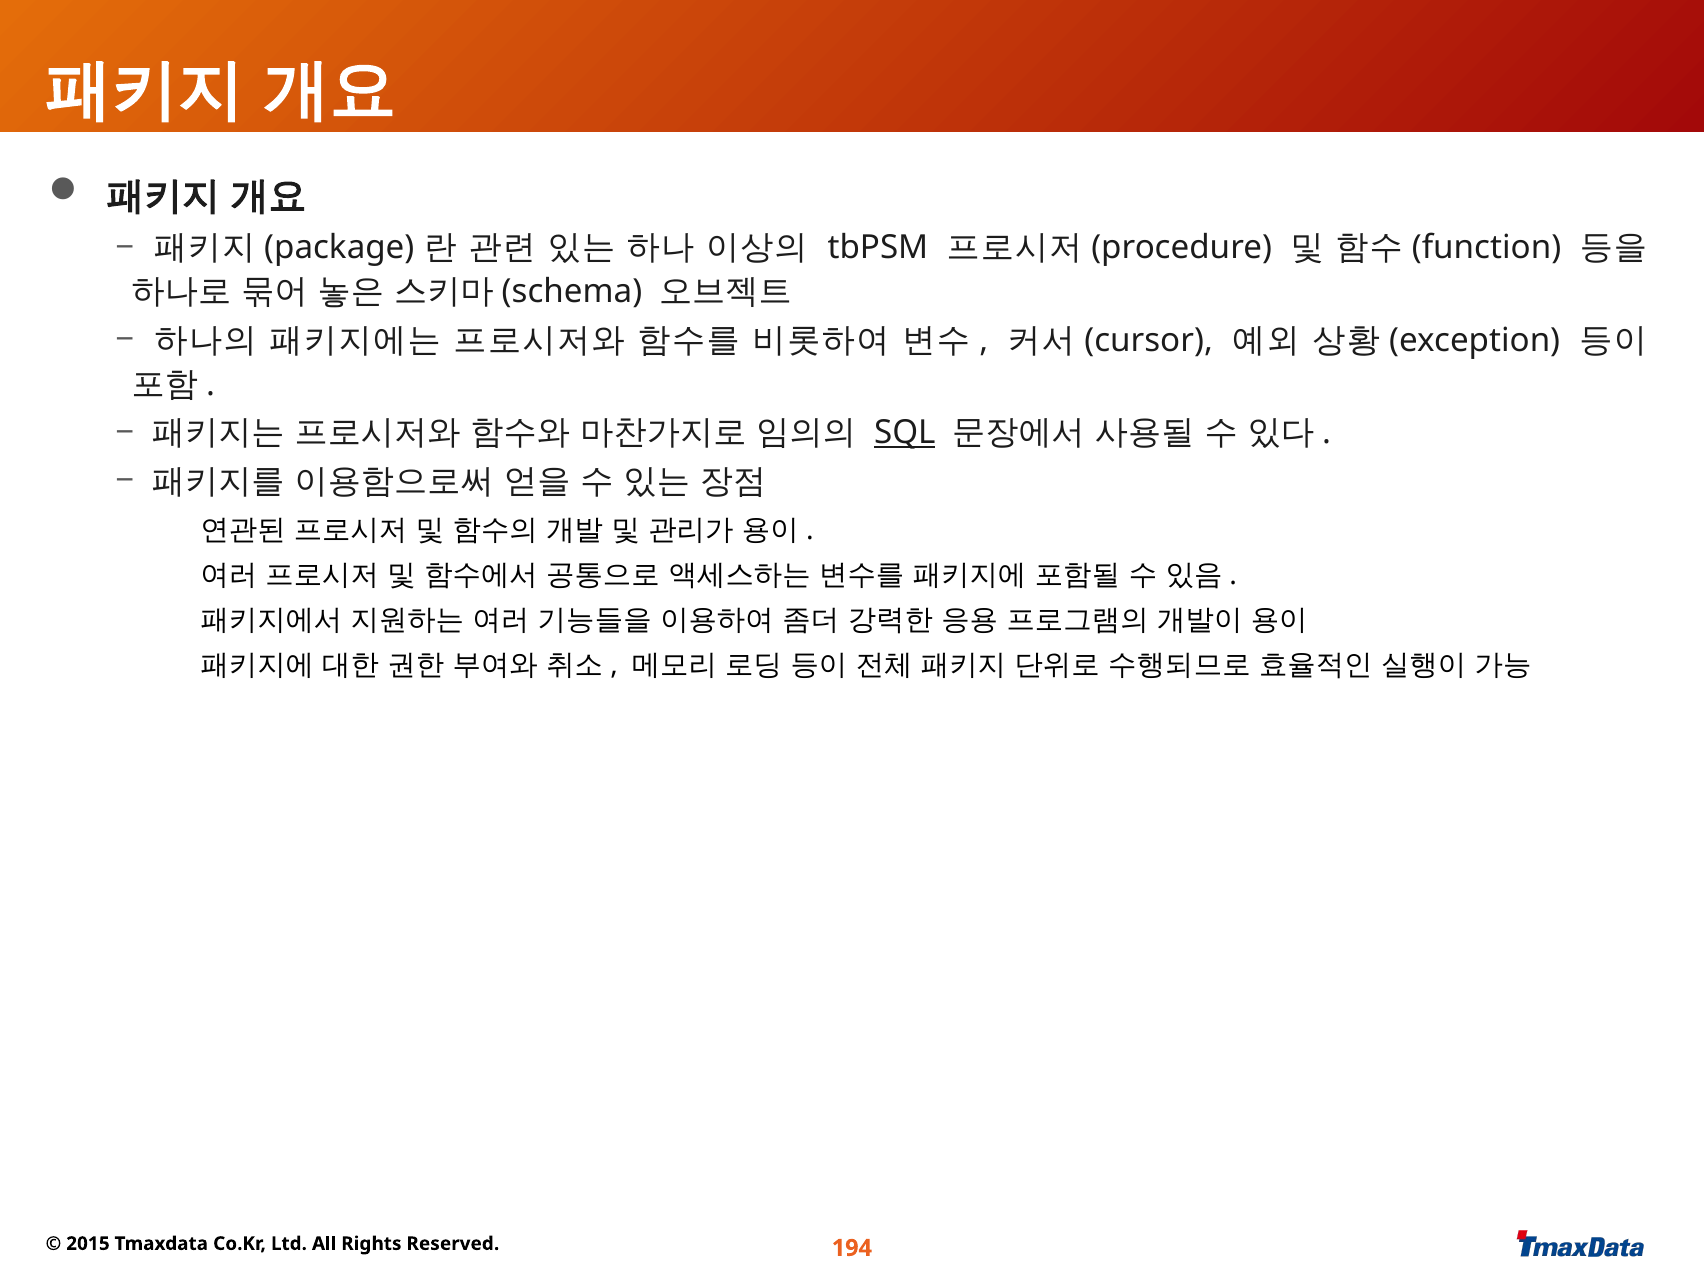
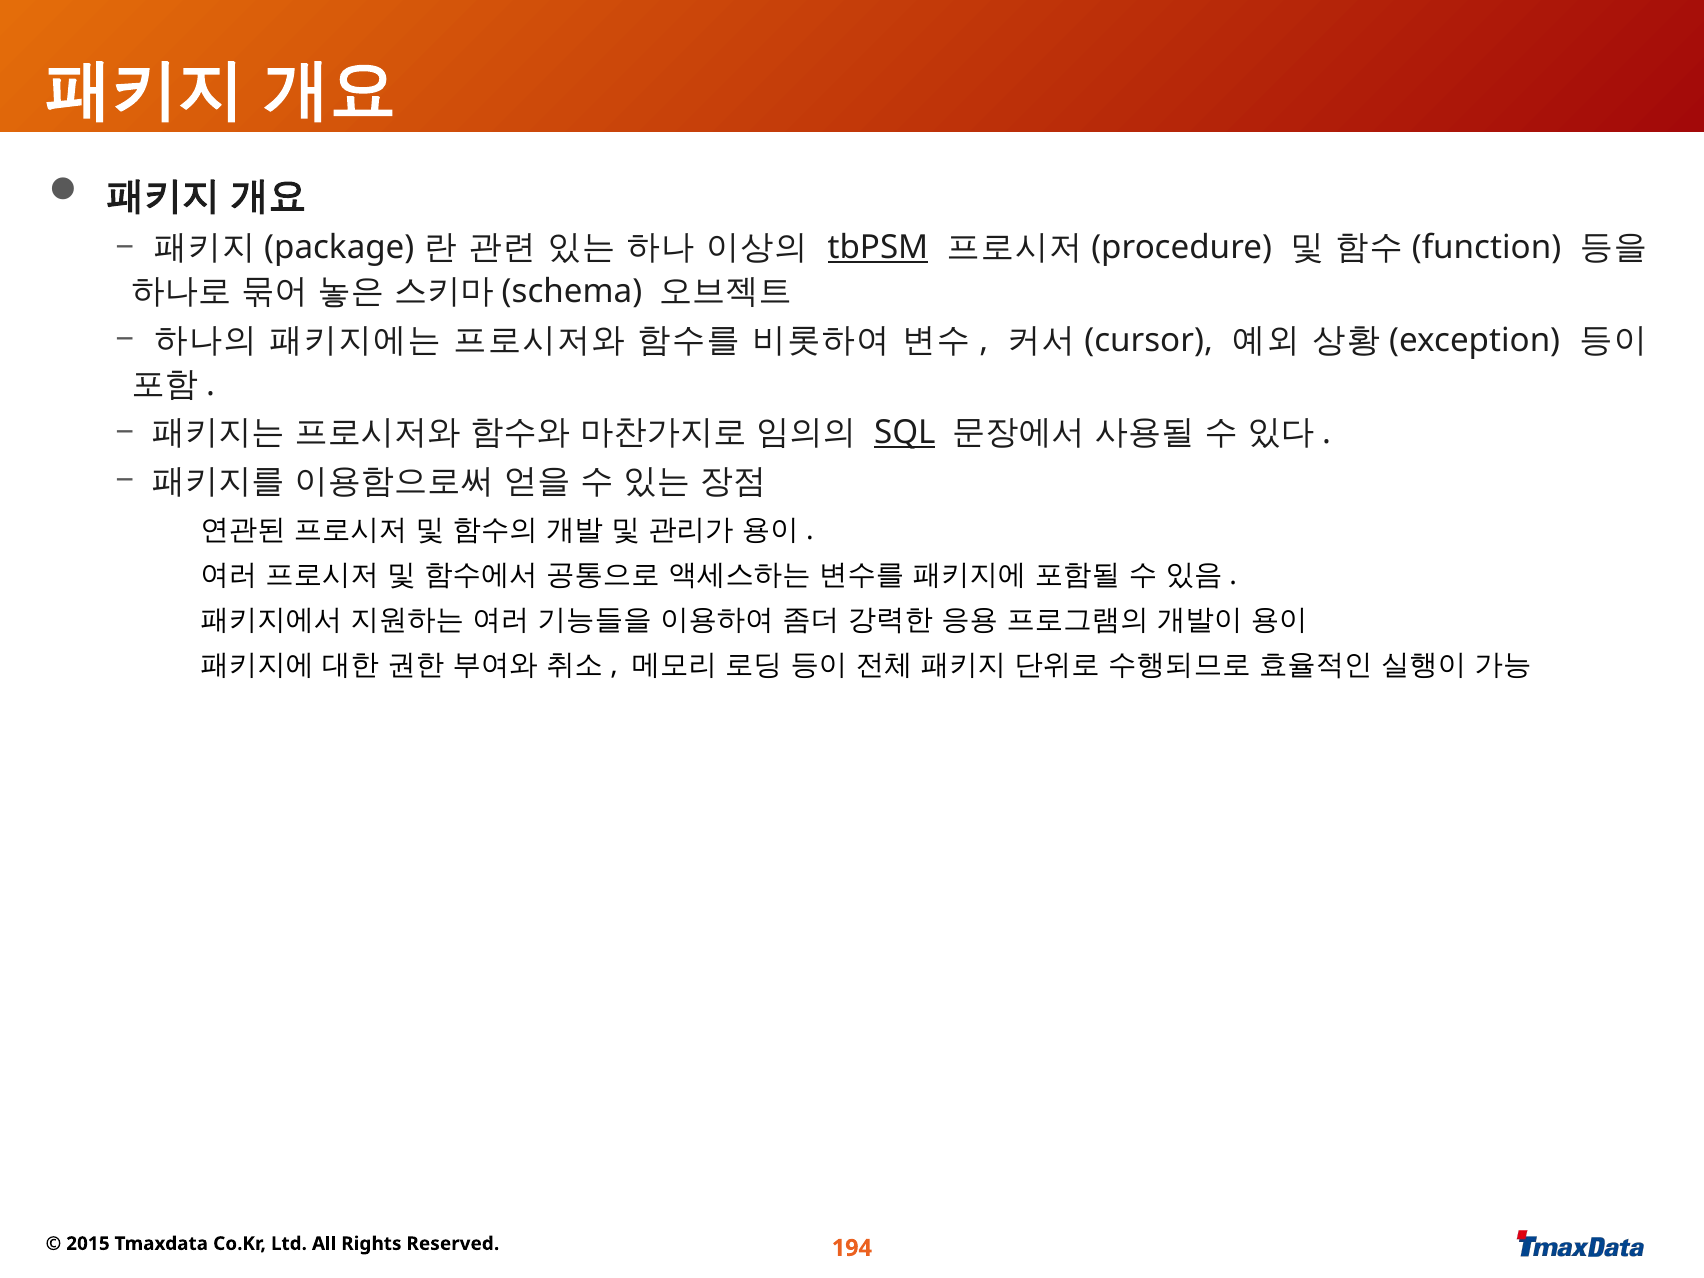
tbPSM underline: none -> present (878, 248)
